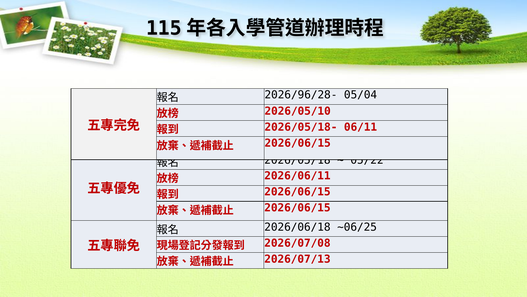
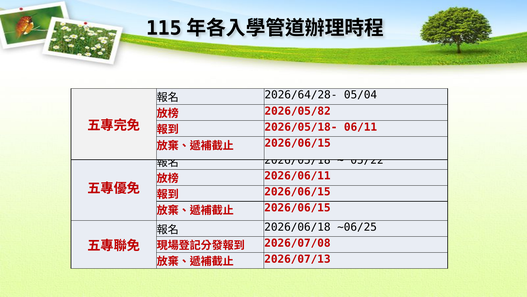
2026/96/28-: 2026/96/28- -> 2026/64/28- (301, 95)
2026/05/10: 2026/05/10 -> 2026/05/82 (298, 111)
